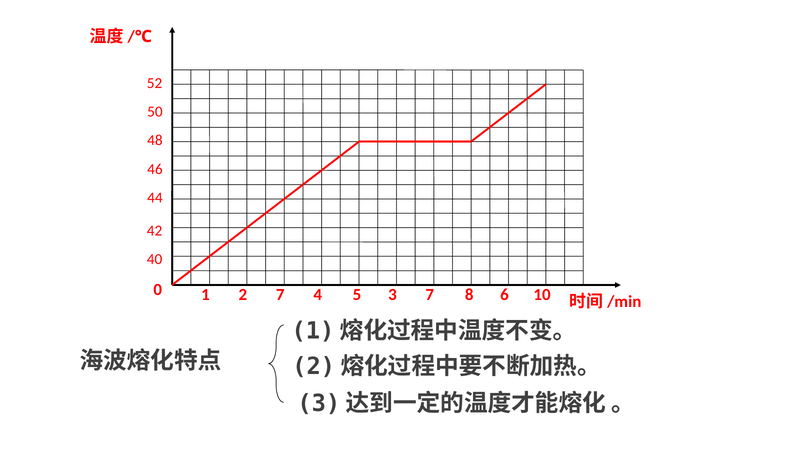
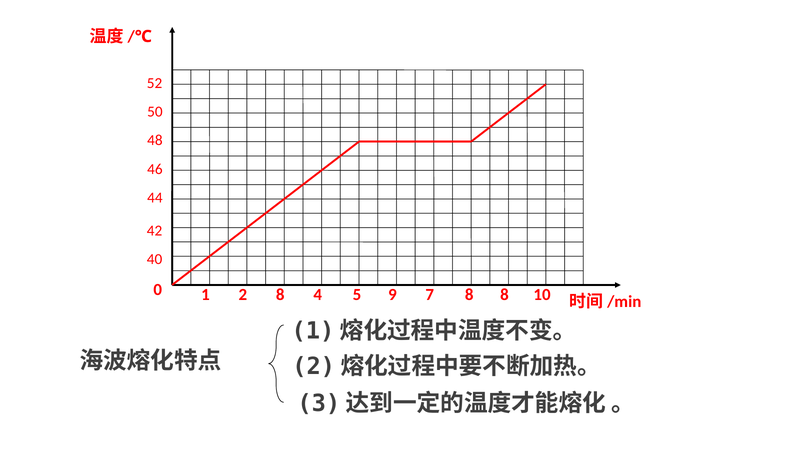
2 7: 7 -> 8 (280, 295)
3: 3 -> 9 (392, 295)
8 6: 6 -> 8 (504, 295)
